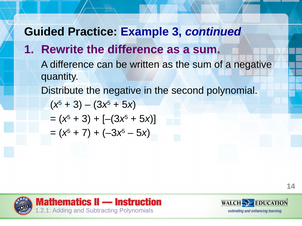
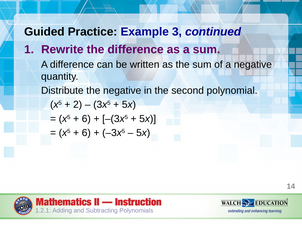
3: 3 -> 2 (78, 105)
3: 3 -> 6 (86, 119)
7: 7 -> 6 (86, 133)
